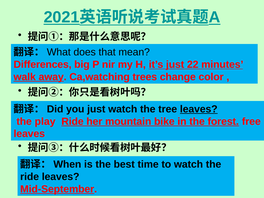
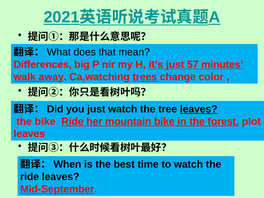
22: 22 -> 57 (193, 64)
trees underline: none -> present (145, 77)
the play: play -> bike (45, 121)
free: free -> plot (251, 121)
